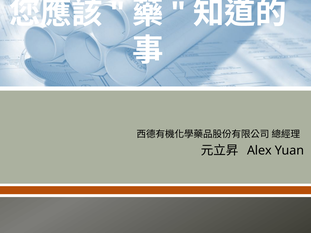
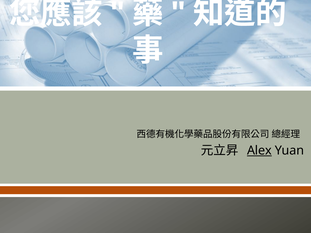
Alex underline: none -> present (259, 151)
